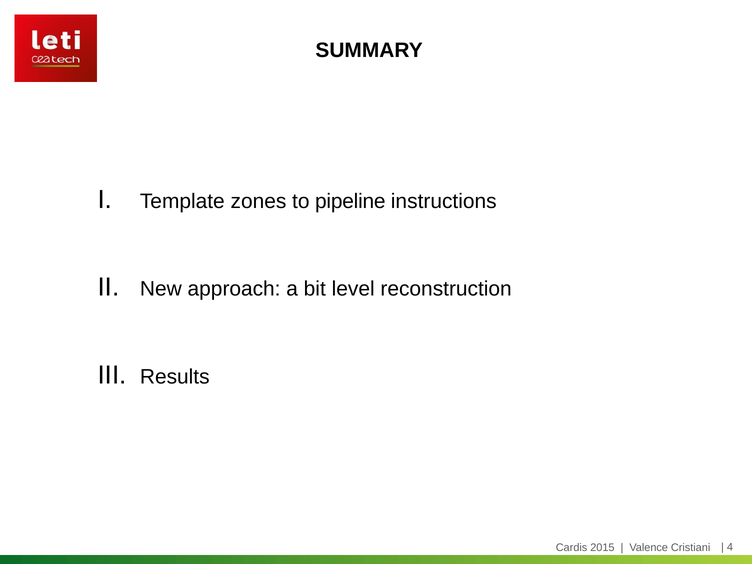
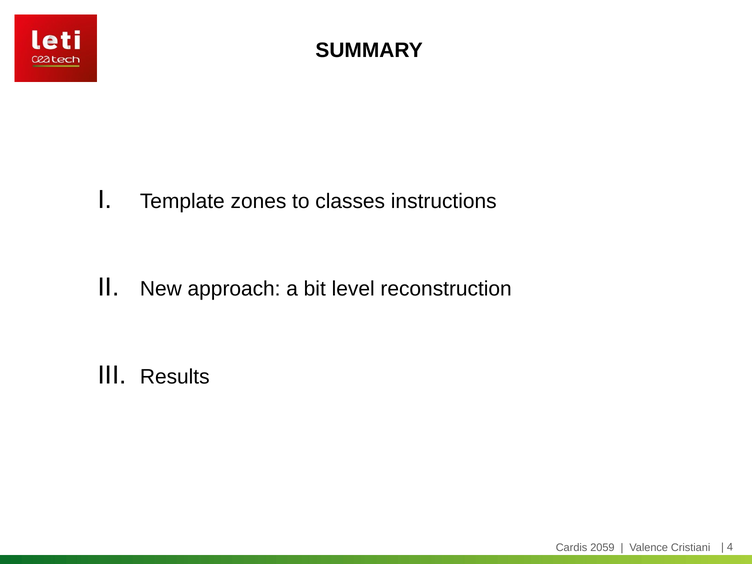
pipeline: pipeline -> classes (350, 201)
2015: 2015 -> 2059 (602, 548)
